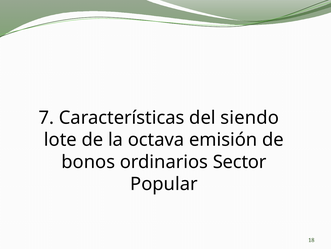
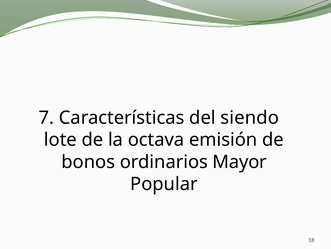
Sector: Sector -> Mayor (240, 161)
